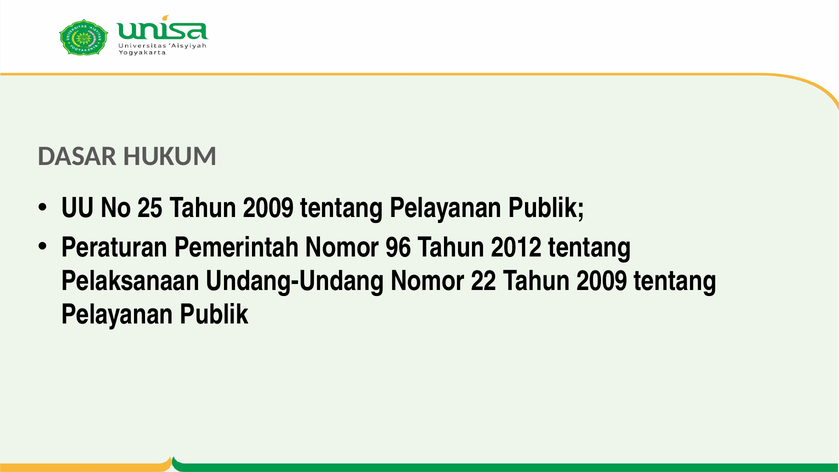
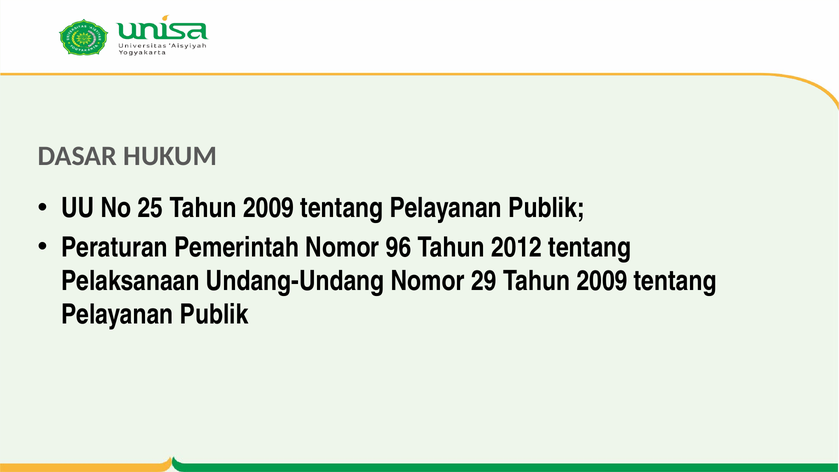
22: 22 -> 29 (484, 281)
